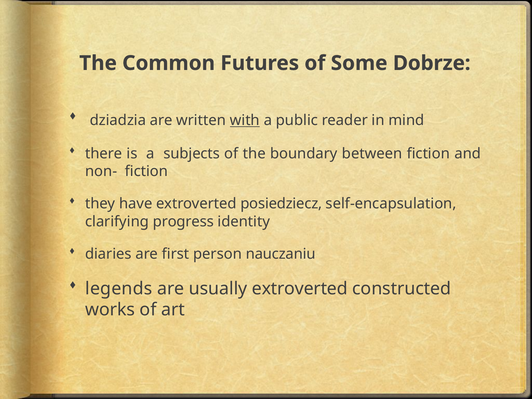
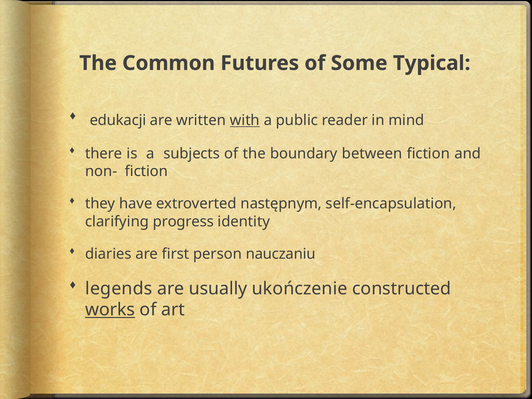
Dobrze: Dobrze -> Typical (432, 63)
dziadzia: dziadzia -> edukacji (118, 120)
posiedziecz: posiedziecz -> następnym (281, 204)
usually extroverted: extroverted -> ukończenie (300, 289)
works underline: none -> present (110, 310)
